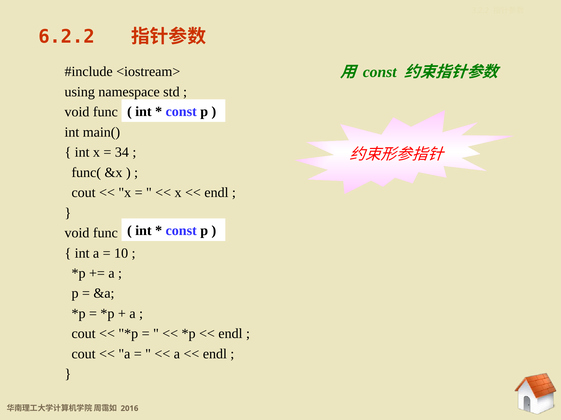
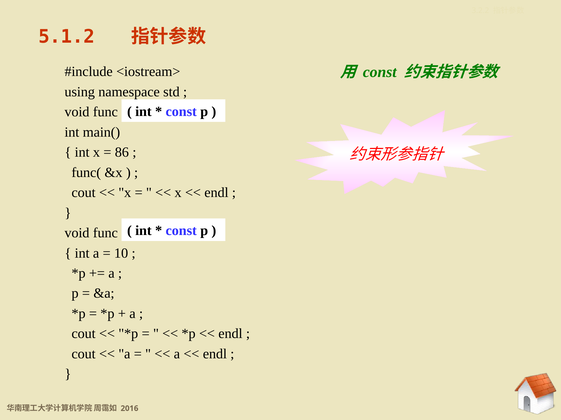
6.2.2: 6.2.2 -> 5.1.2 (67, 37)
34: 34 -> 86 (122, 153)
